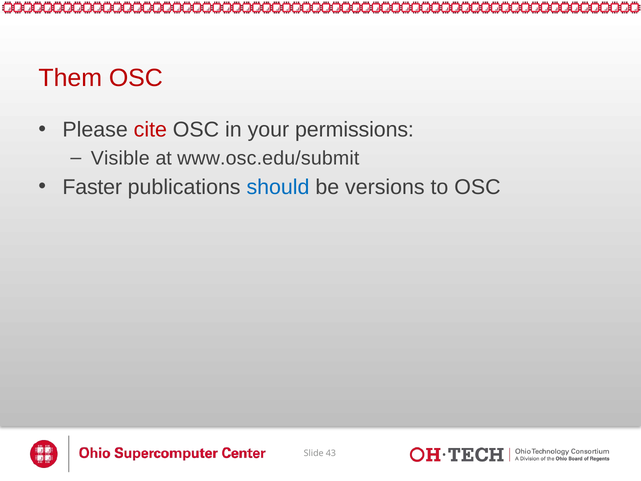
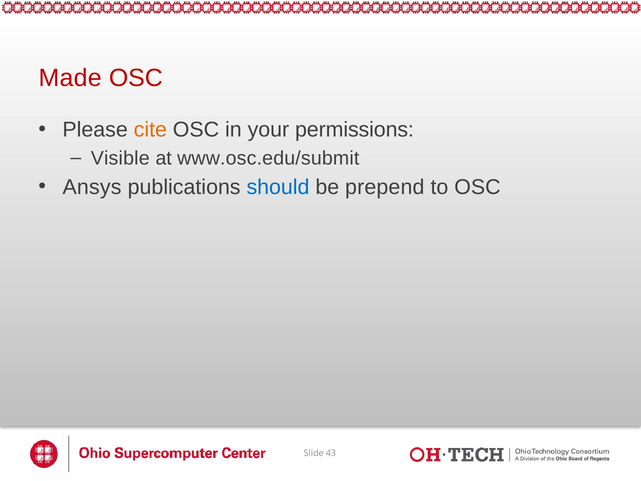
Them: Them -> Made (70, 78)
cite colour: red -> orange (150, 130)
Faster: Faster -> Ansys (92, 187)
versions: versions -> prepend (385, 187)
